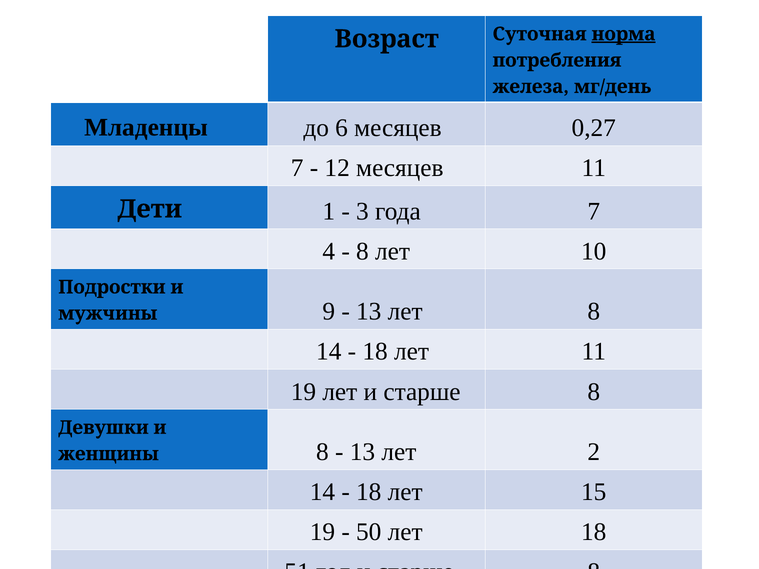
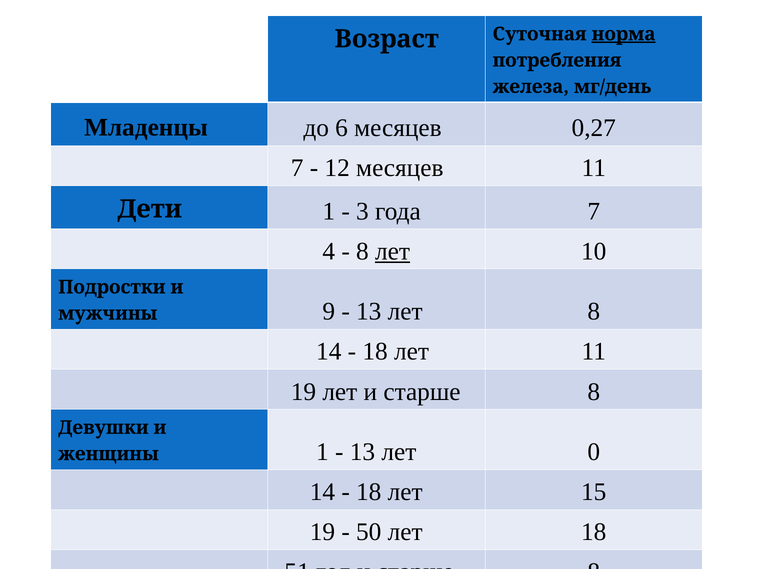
лет underline: none -> present (393, 251)
женщины 8: 8 -> 1 (322, 452)
2: 2 -> 0 (594, 452)
